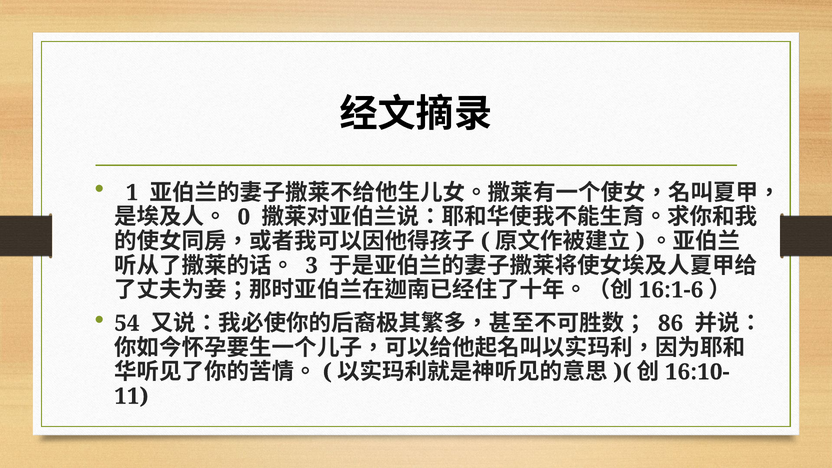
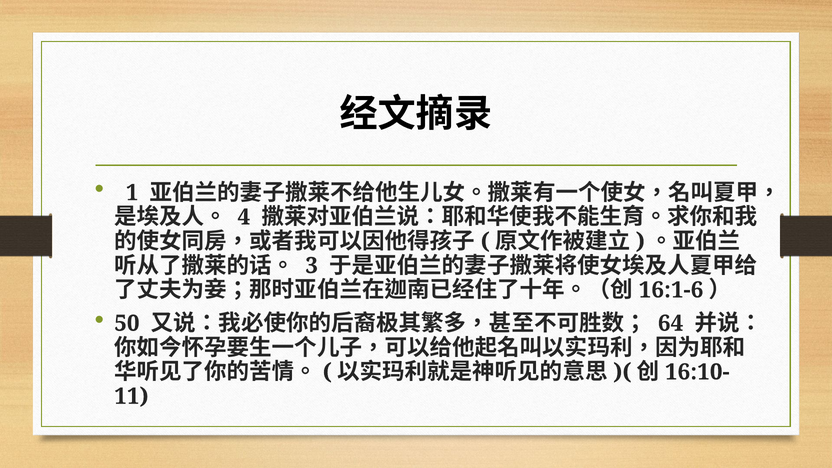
0: 0 -> 4 (244, 217)
54: 54 -> 50 (127, 323)
86: 86 -> 64 (671, 323)
